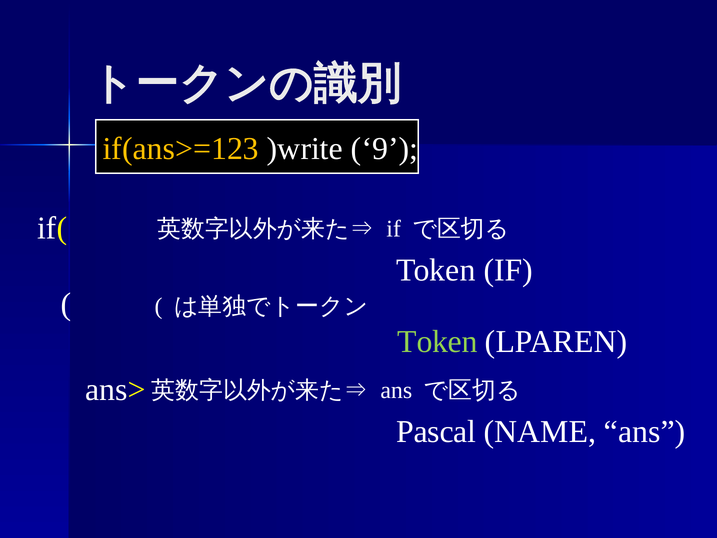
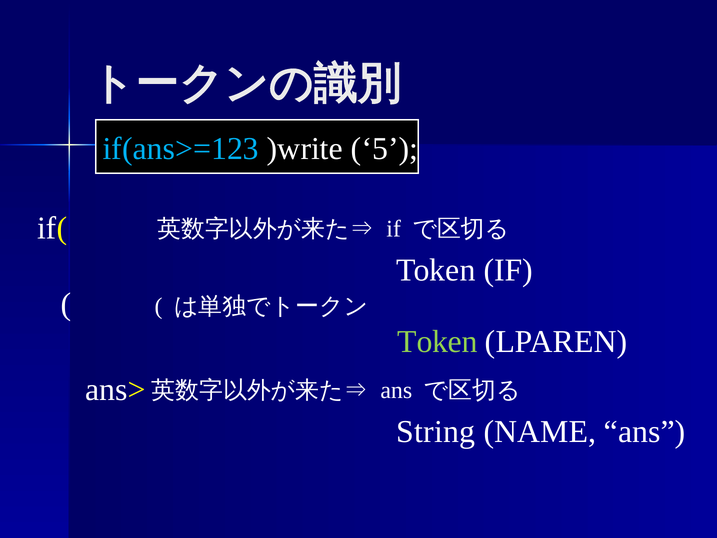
if(ans>=123 colour: yellow -> light blue (181, 149)
9: 9 -> 5 (384, 149)
Pascal: Pascal -> String (436, 431)
